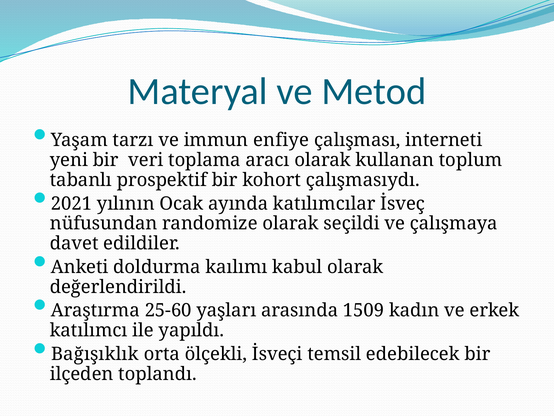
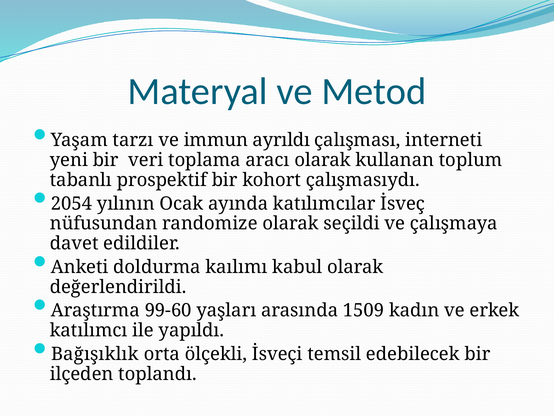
enfiye: enfiye -> ayrıldı (281, 140)
2021: 2021 -> 2054 (71, 203)
25-60: 25-60 -> 99-60 (168, 310)
